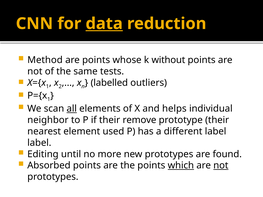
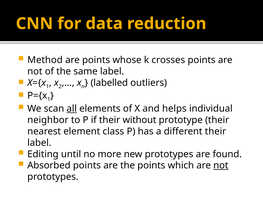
data underline: present -> none (104, 24)
without: without -> crosses (168, 60)
same tests: tests -> label (112, 71)
remove: remove -> without (139, 120)
used: used -> class (113, 131)
different label: label -> their (216, 131)
which underline: present -> none (181, 166)
